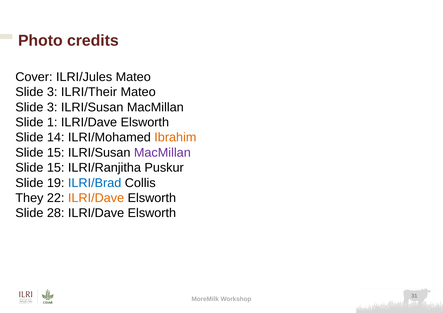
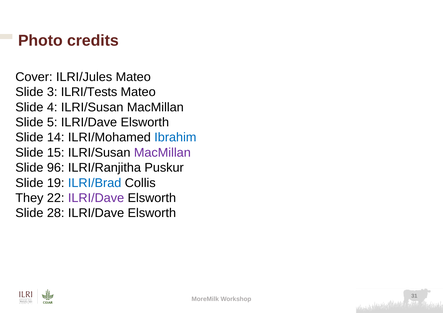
ILRI/Their: ILRI/Their -> ILRI/Tests (89, 92)
3: 3 -> 4 (52, 107)
1: 1 -> 5 (52, 122)
Ibrahim colour: orange -> blue (175, 138)
15: 15 -> 96 (56, 168)
ILRI/Dave colour: orange -> purple (96, 198)
